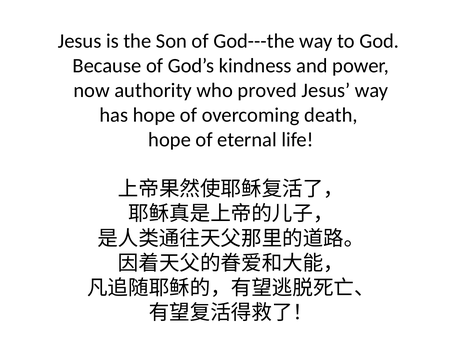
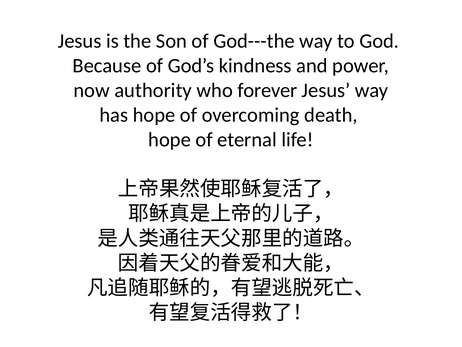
proved: proved -> forever (267, 90)
